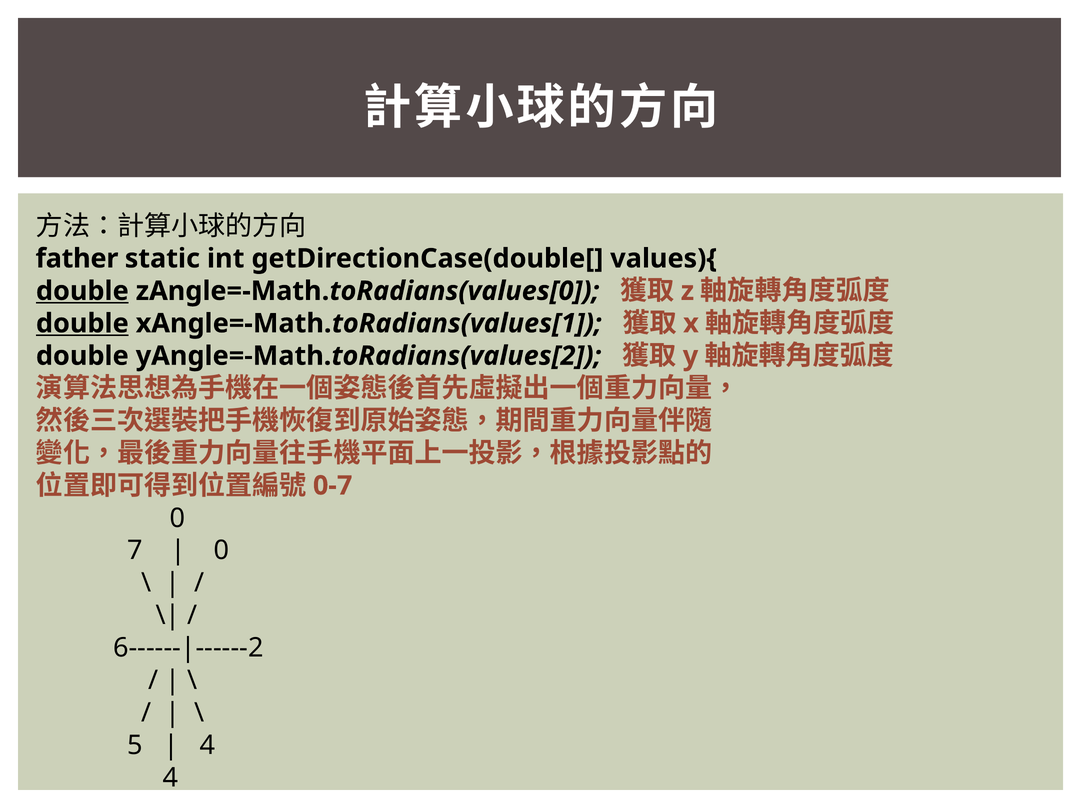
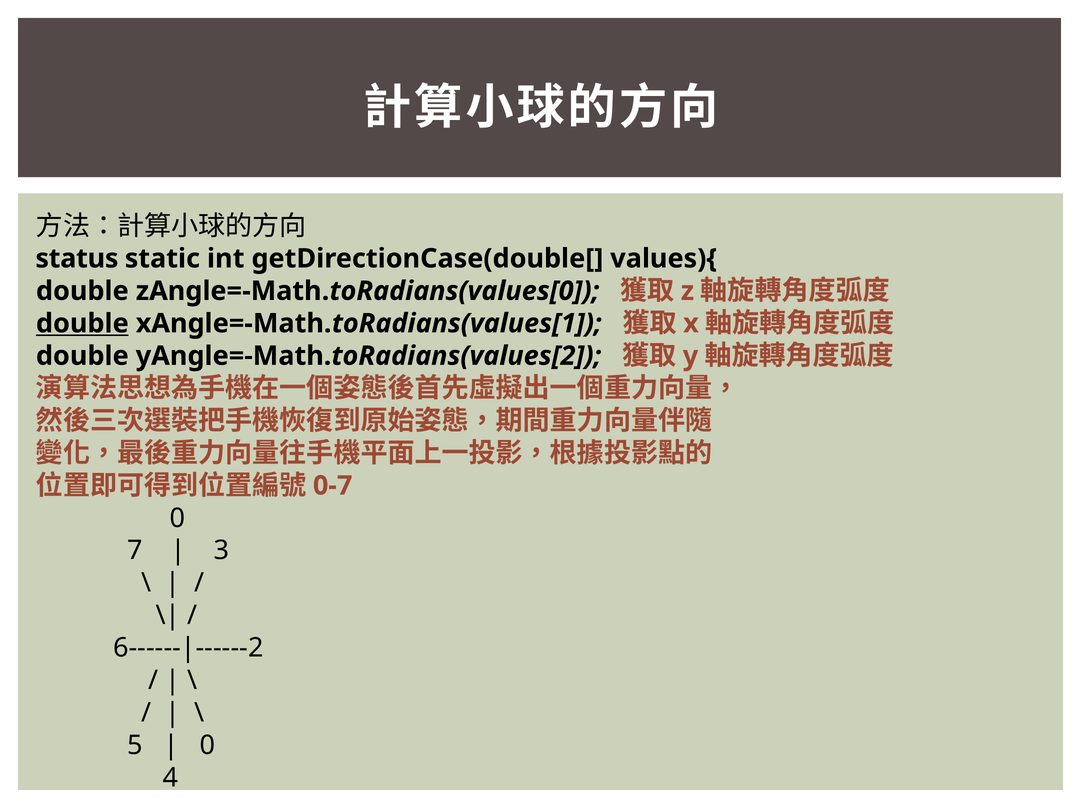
father: father -> status (77, 259)
double underline: present -> none (82, 291)
0: 0 -> 3 (222, 551)
4: 4 -> 0 (208, 746)
